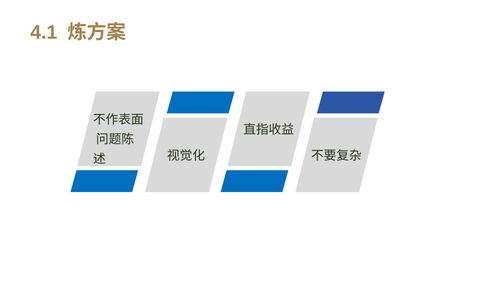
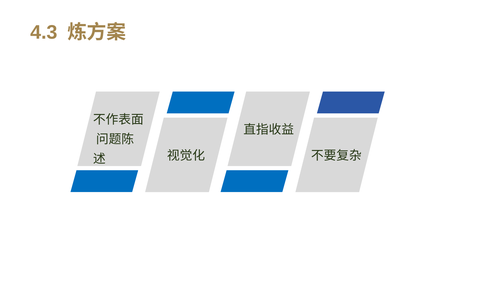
4.1: 4.1 -> 4.3 (44, 33)
